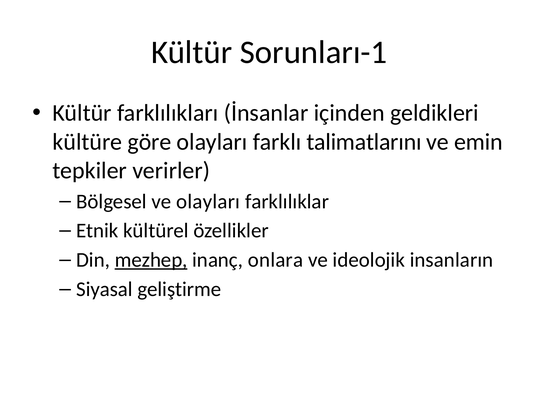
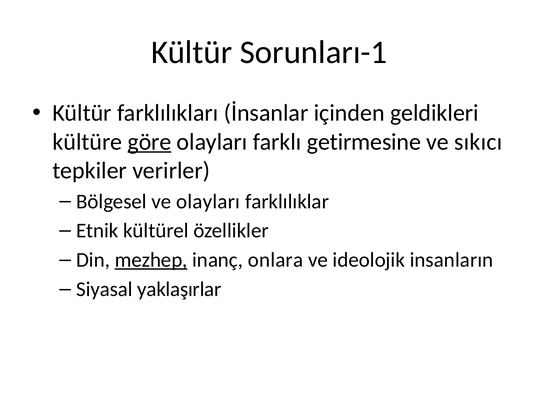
göre underline: none -> present (149, 142)
talimatlarını: talimatlarını -> getirmesine (364, 142)
emin: emin -> sıkıcı (478, 142)
geliştirme: geliştirme -> yaklaşırlar (179, 289)
